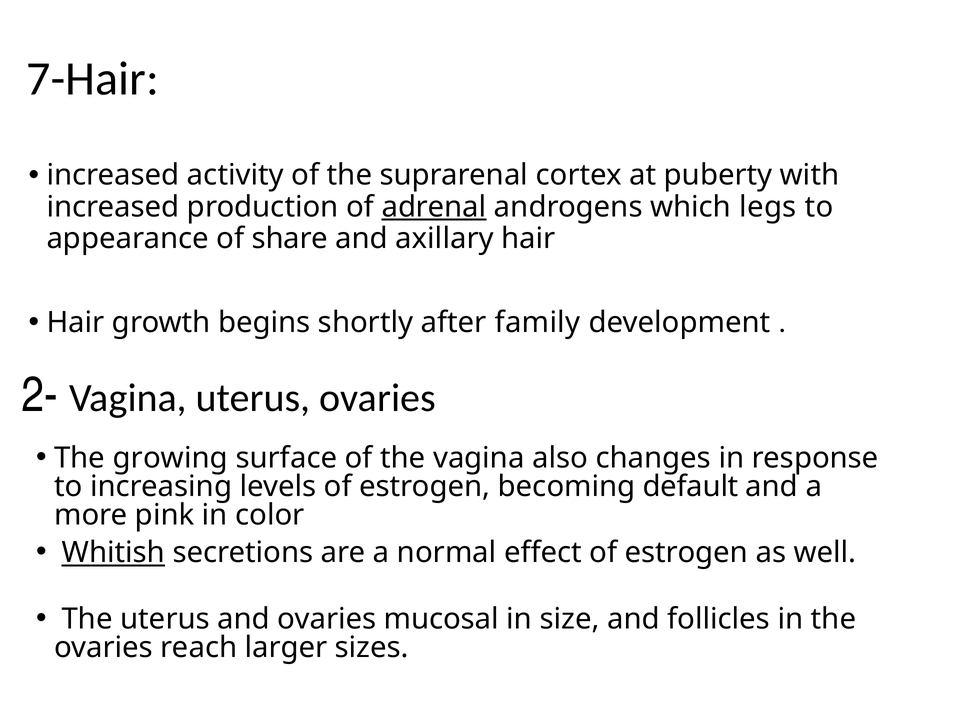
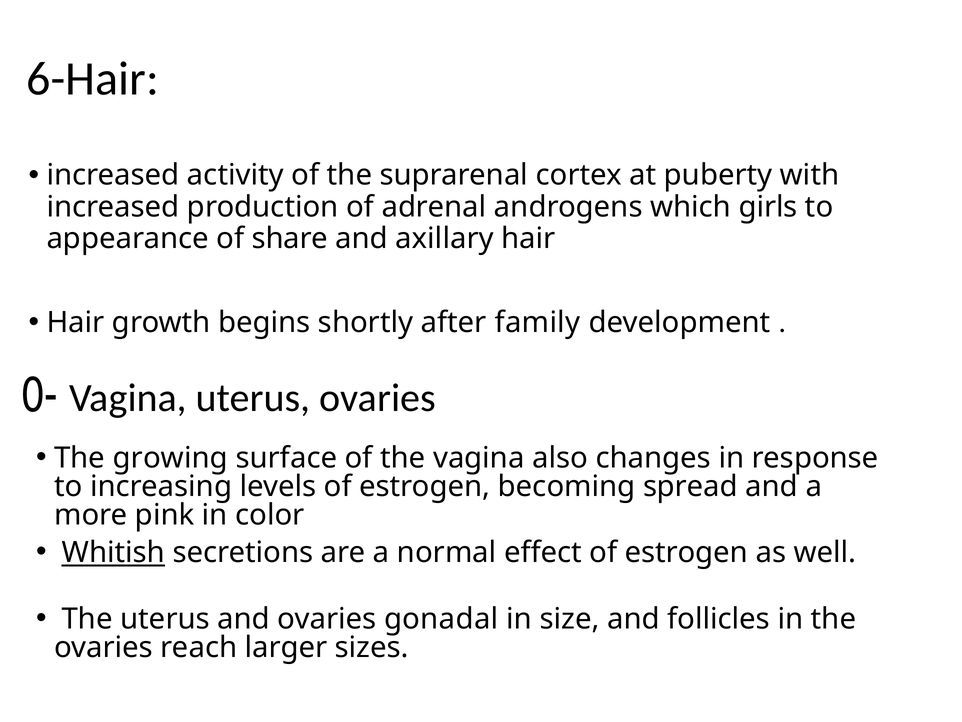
7-Hair: 7-Hair -> 6-Hair (93, 79)
adrenal underline: present -> none (434, 207)
legs: legs -> girls (768, 207)
2-: 2- -> 0- (40, 395)
default: default -> spread (690, 486)
mucosal: mucosal -> gonadal (441, 619)
